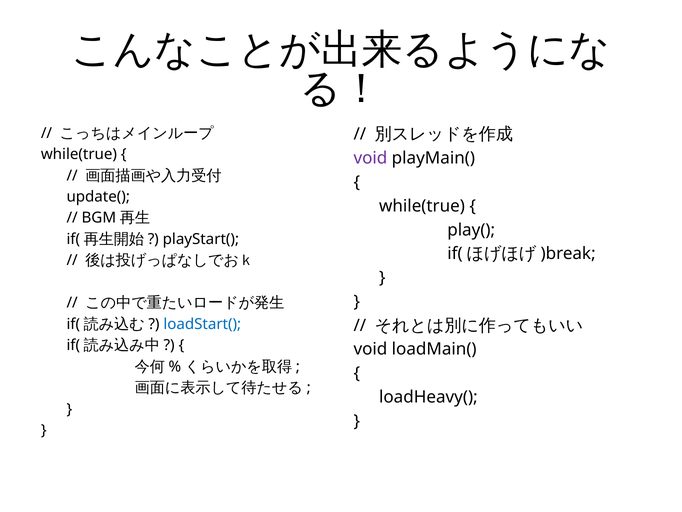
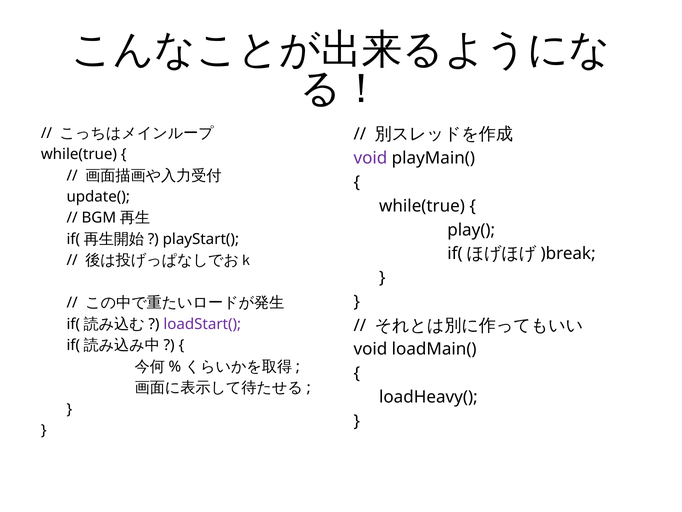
loadStart( colour: blue -> purple (202, 324)
